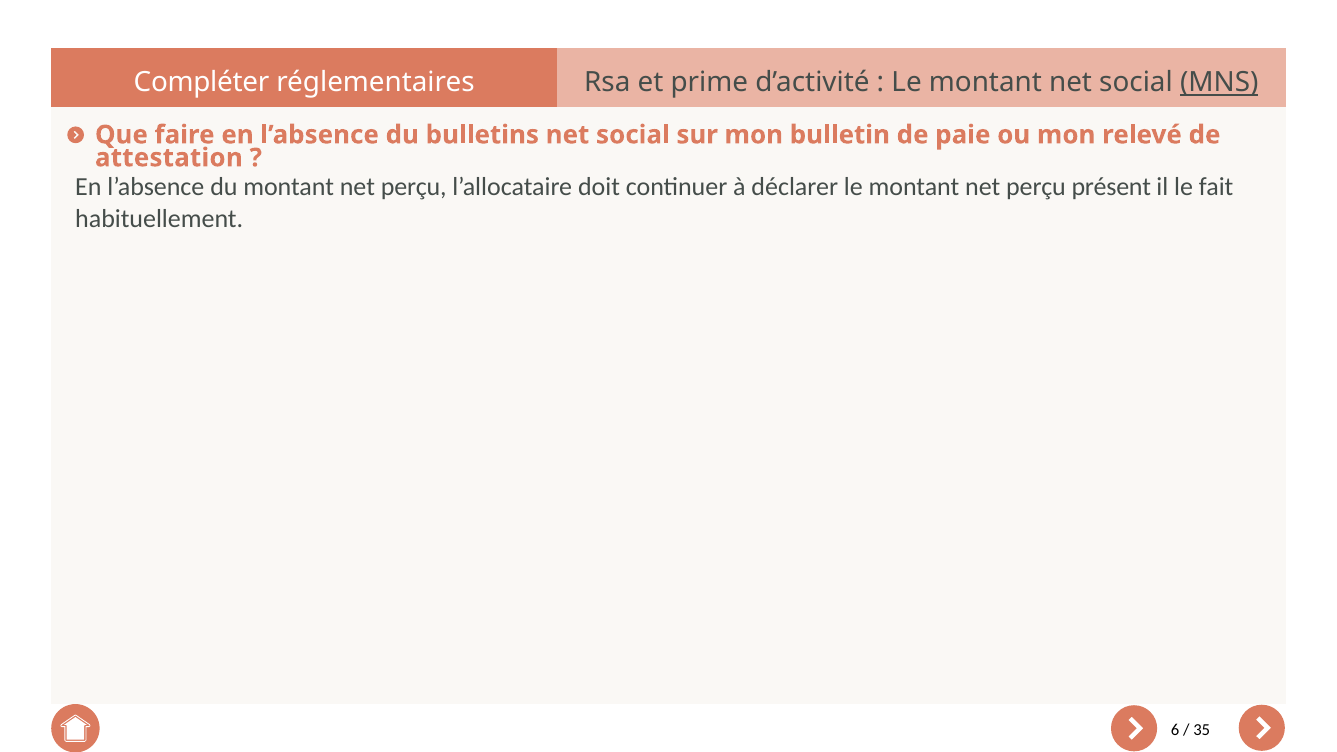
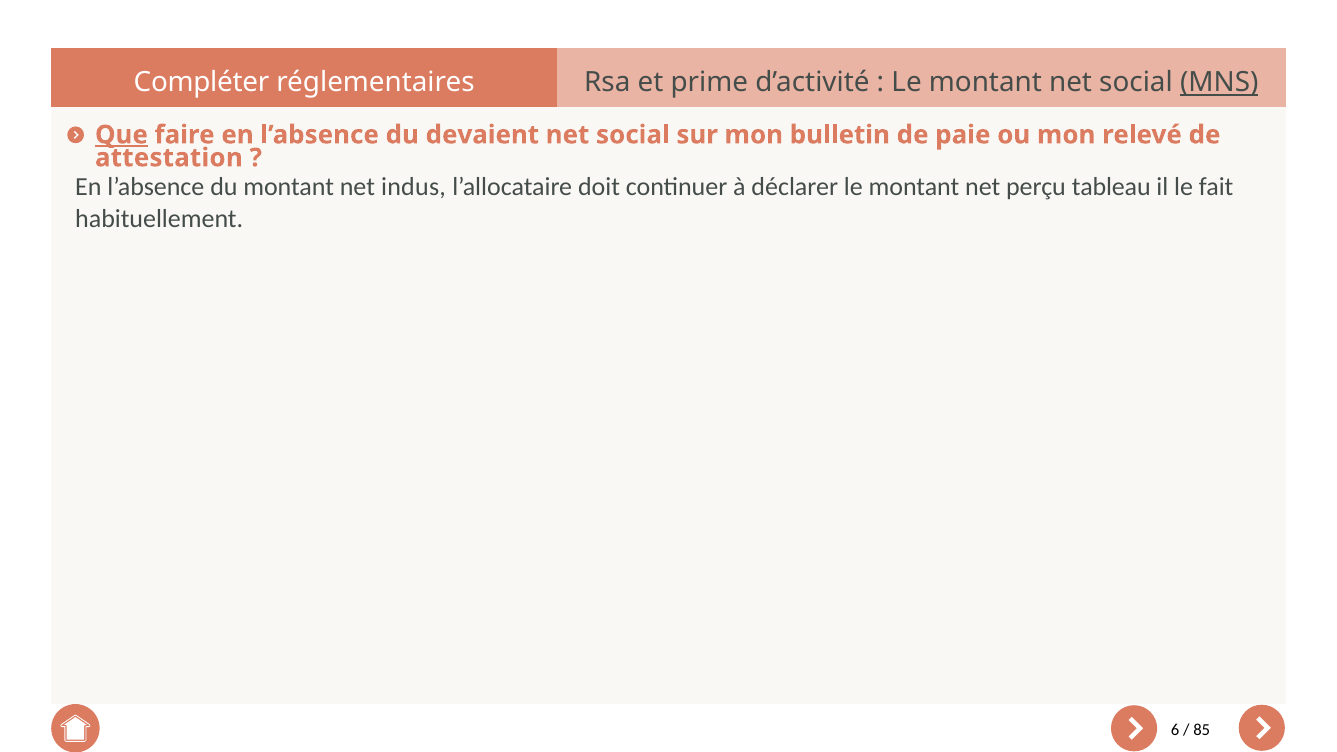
Que underline: none -> present (121, 135)
bulletins: bulletins -> devaient (482, 135)
du montant net perçu: perçu -> indus (414, 187)
présent: présent -> tableau (1111, 187)
35: 35 -> 85 (1202, 730)
